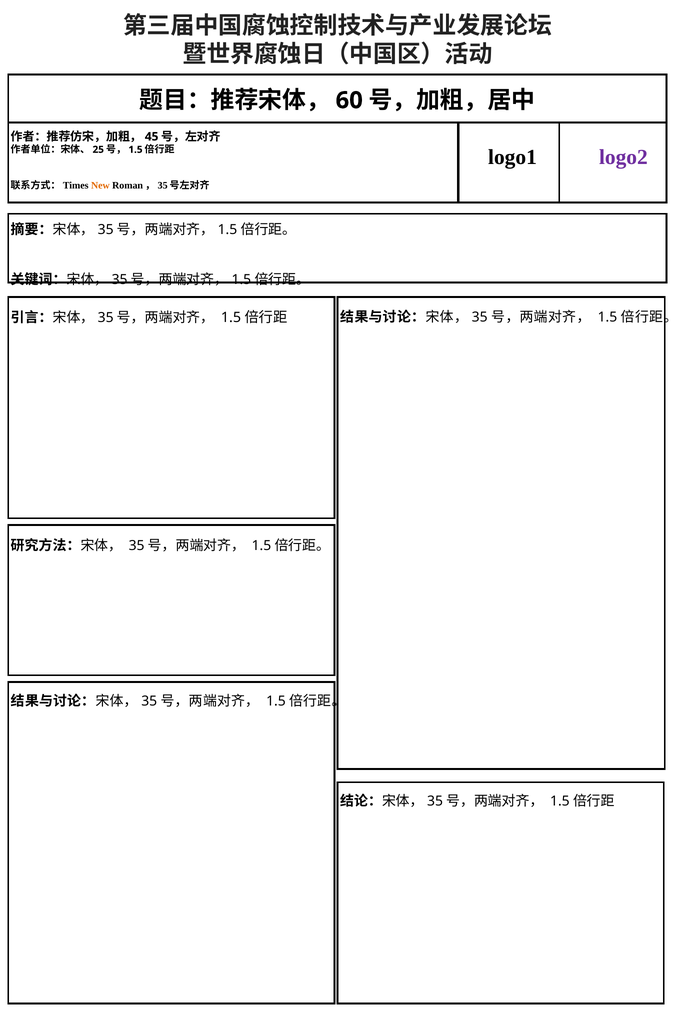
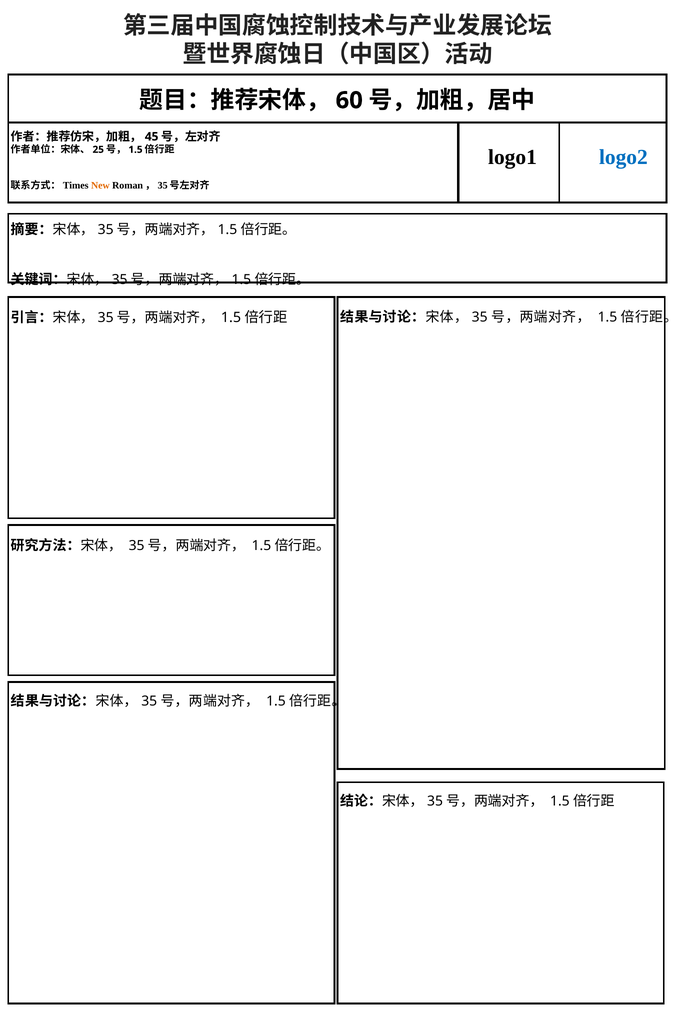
logo2 colour: purple -> blue (623, 157)
